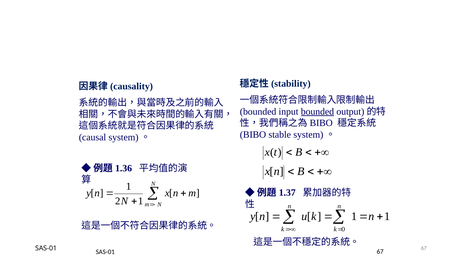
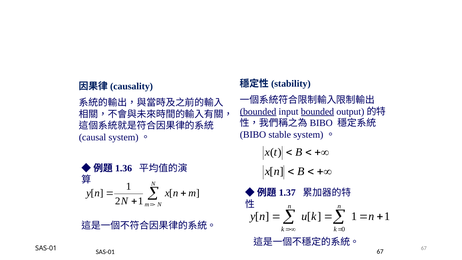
bounded underline: none -> present (258, 111)
